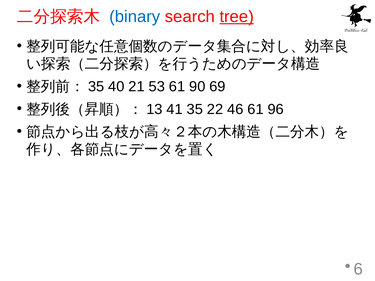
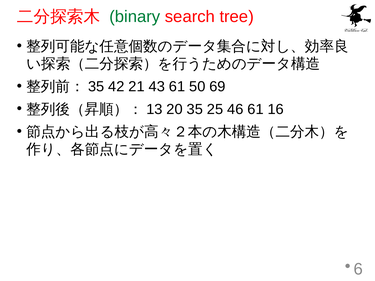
binary colour: blue -> green (135, 17)
tree underline: present -> none (237, 17)
40: 40 -> 42 (116, 87)
53: 53 -> 43 (157, 87)
90: 90 -> 50 (197, 87)
41: 41 -> 20 (175, 109)
22: 22 -> 25 (215, 109)
96: 96 -> 16 (276, 109)
